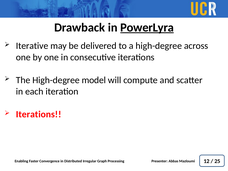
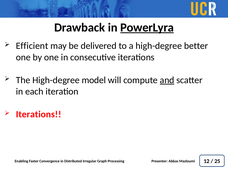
Iterative: Iterative -> Efficient (32, 46)
across: across -> better (196, 46)
and underline: none -> present (167, 80)
